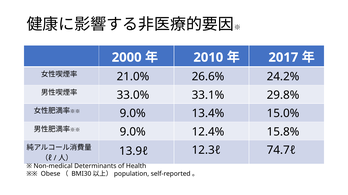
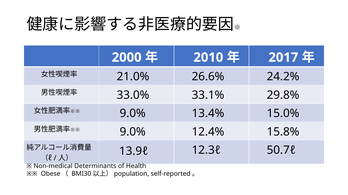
74.7ℓ: 74.7ℓ -> 50.7ℓ (281, 151)
